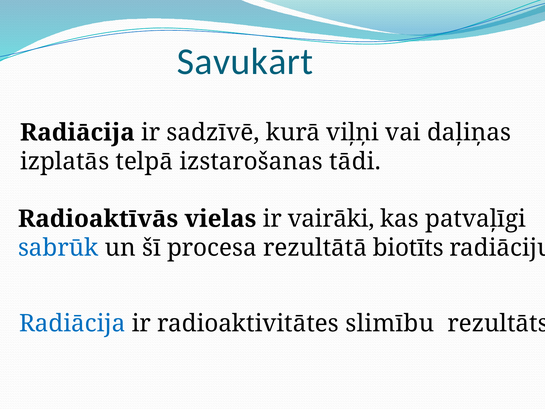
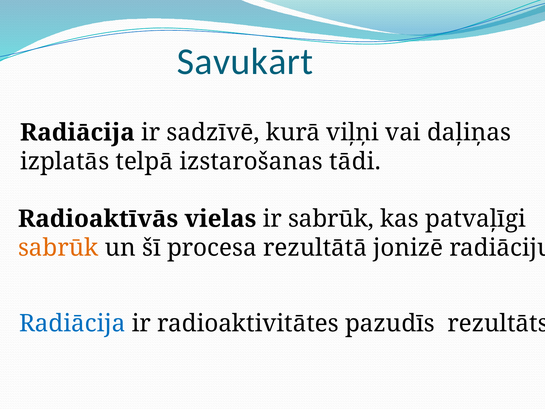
ir vairāki: vairāki -> sabrūk (331, 219)
sabrūk colour: blue -> orange (58, 248)
biotīts: biotīts -> jonizē (408, 248)
slimību: slimību -> pazudīs (390, 323)
